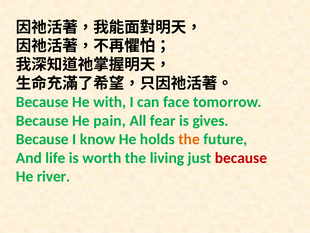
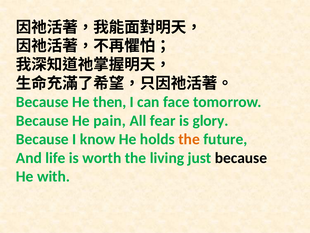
with: with -> then (110, 102)
gives: gives -> glory (210, 120)
because colour: red -> black (241, 158)
river: river -> with (53, 176)
